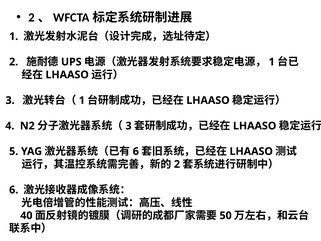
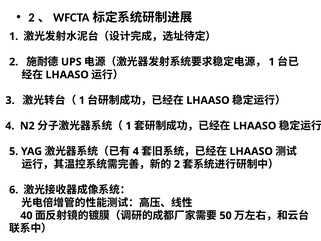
3: 3 -> 1 (129, 126)
6: 6 -> 4 (136, 151)
